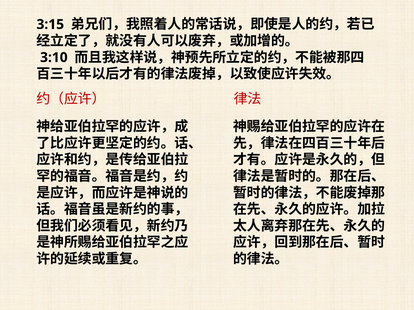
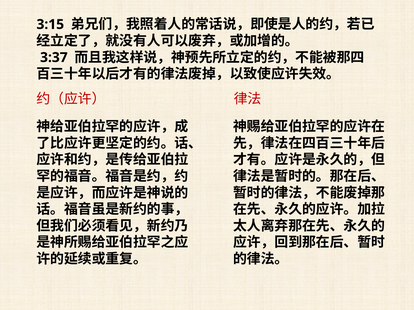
3:10: 3:10 -> 3:37 (54, 58)
